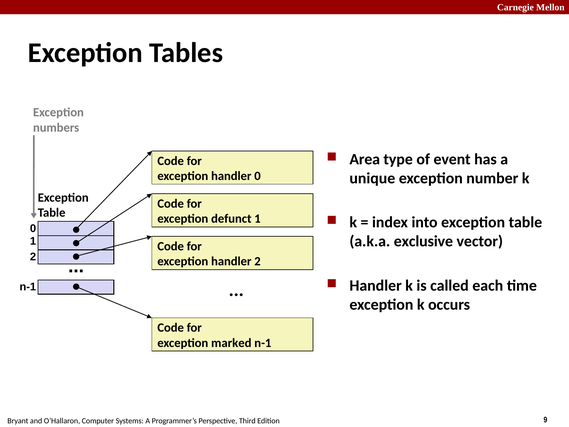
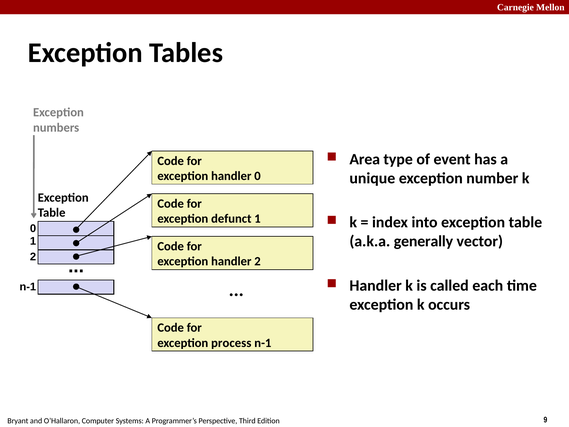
exclusive: exclusive -> generally (423, 241)
marked: marked -> process (231, 343)
